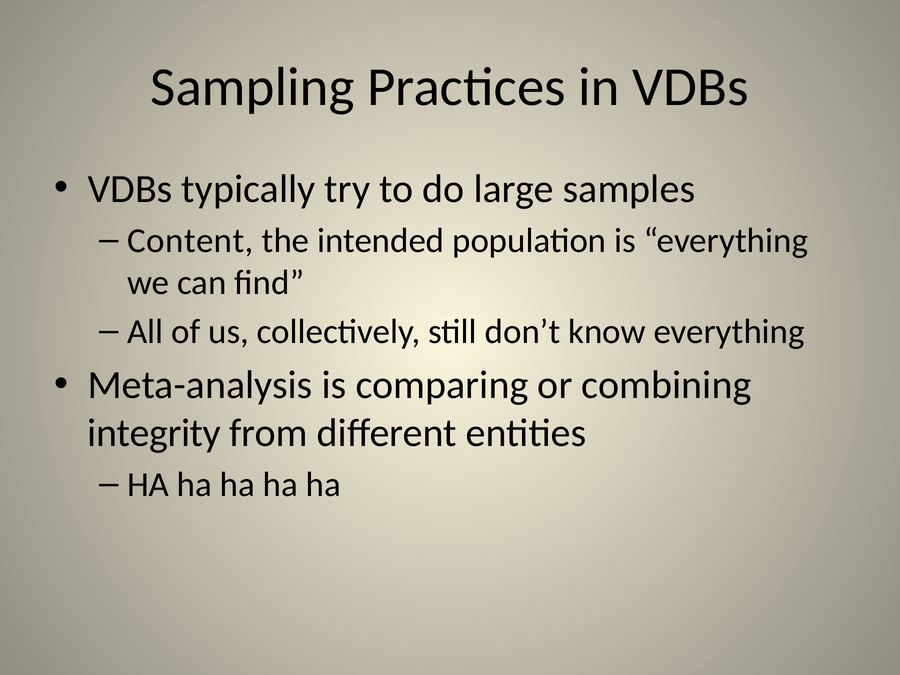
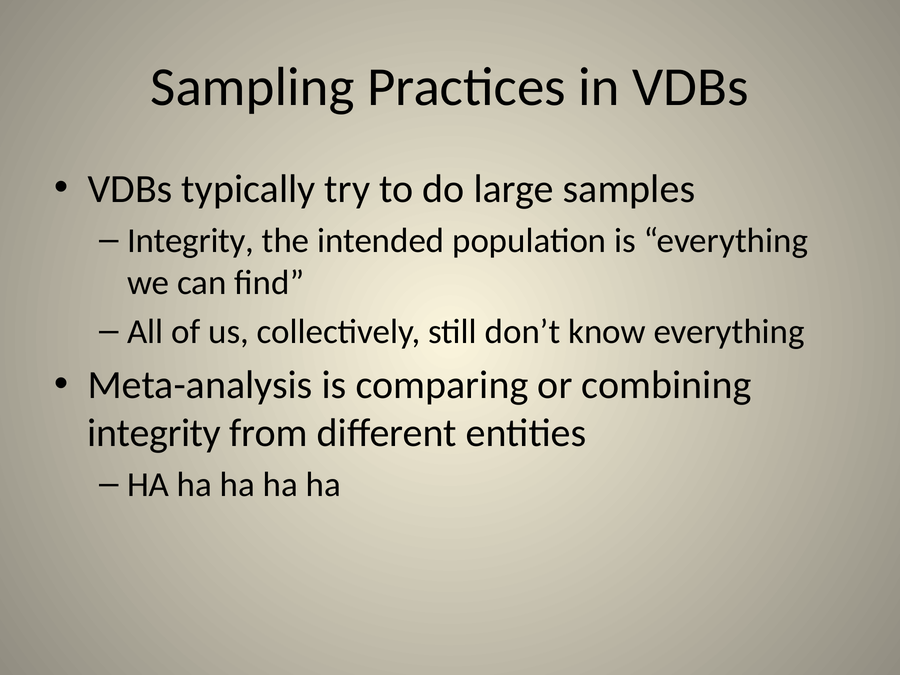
Content: Content -> Integrity (191, 240)
